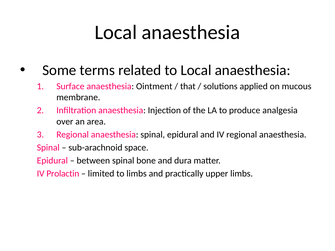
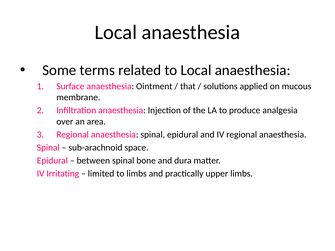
Prolactin: Prolactin -> Irritating (63, 174)
